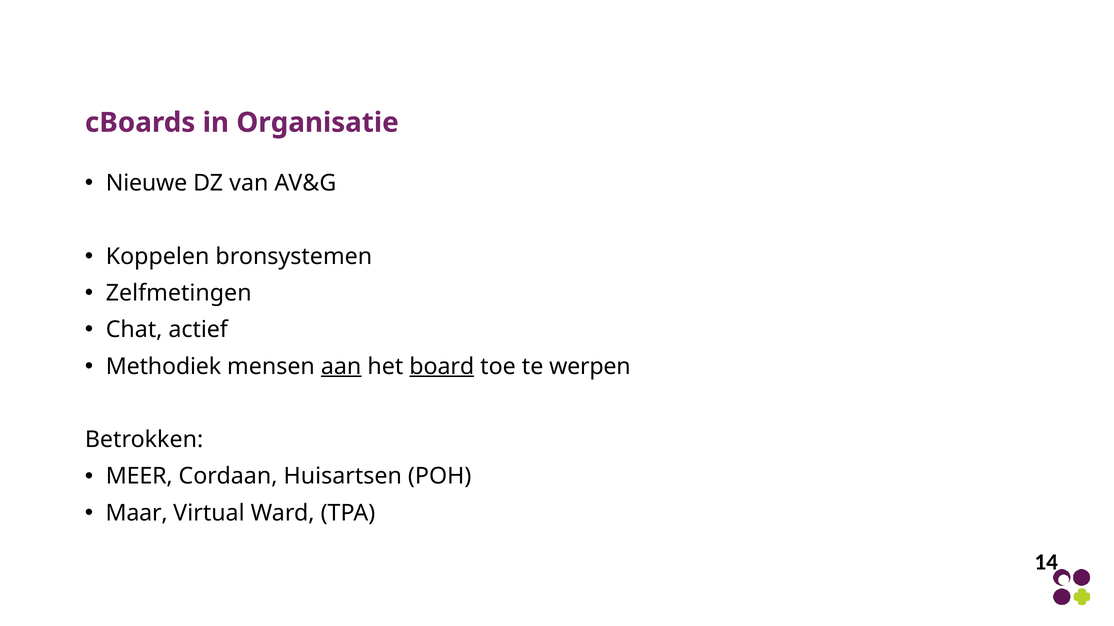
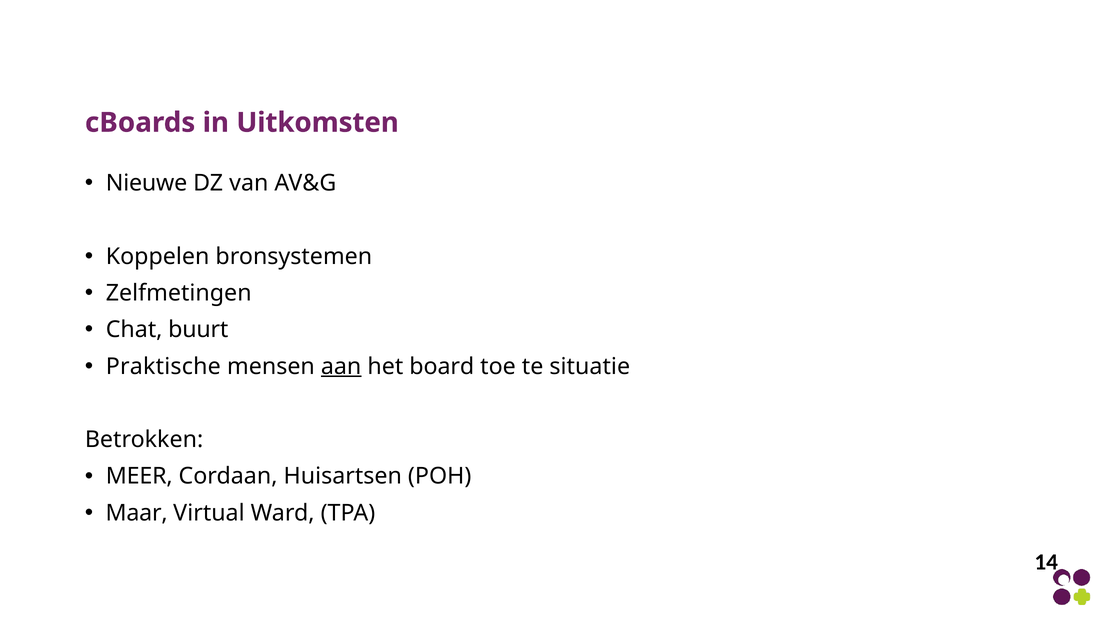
Organisatie: Organisatie -> Uitkomsten (318, 123)
actief: actief -> buurt (198, 330)
Methodiek: Methodiek -> Praktische (163, 367)
board underline: present -> none (442, 367)
werpen: werpen -> situatie (590, 367)
